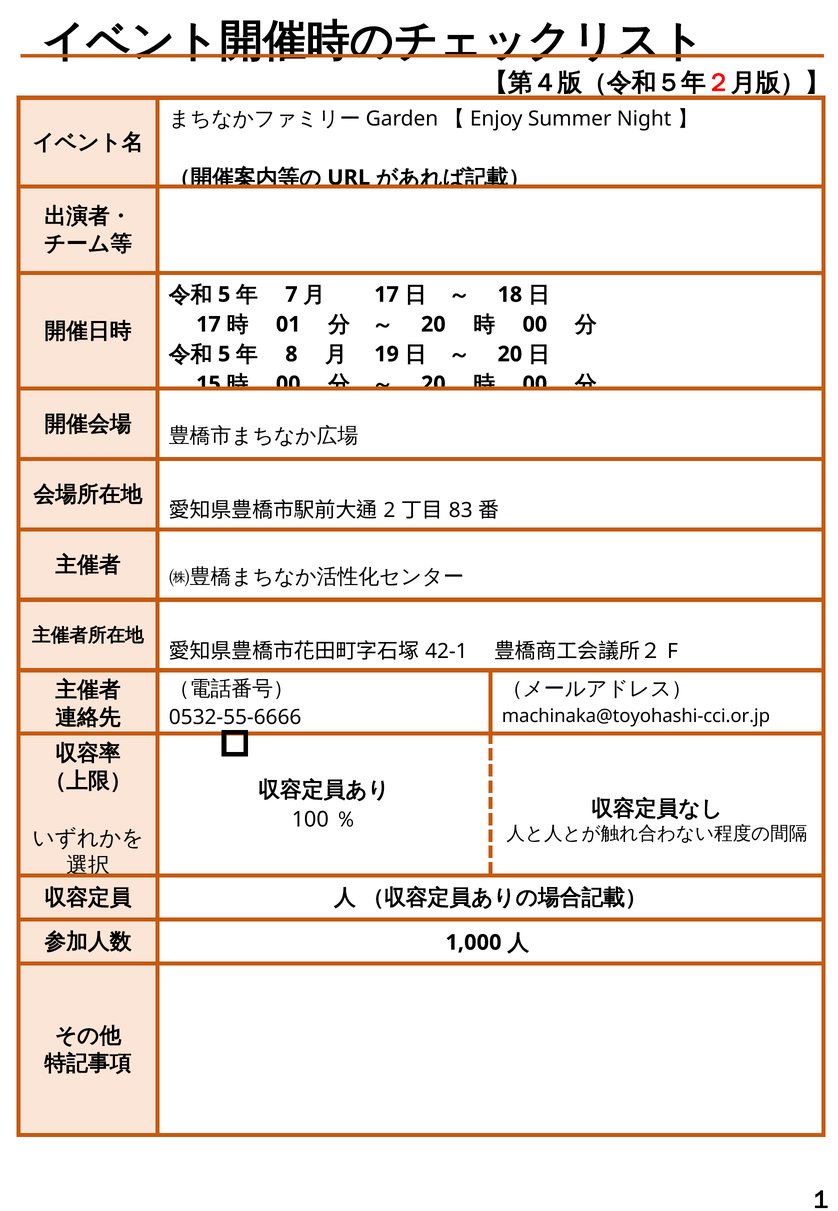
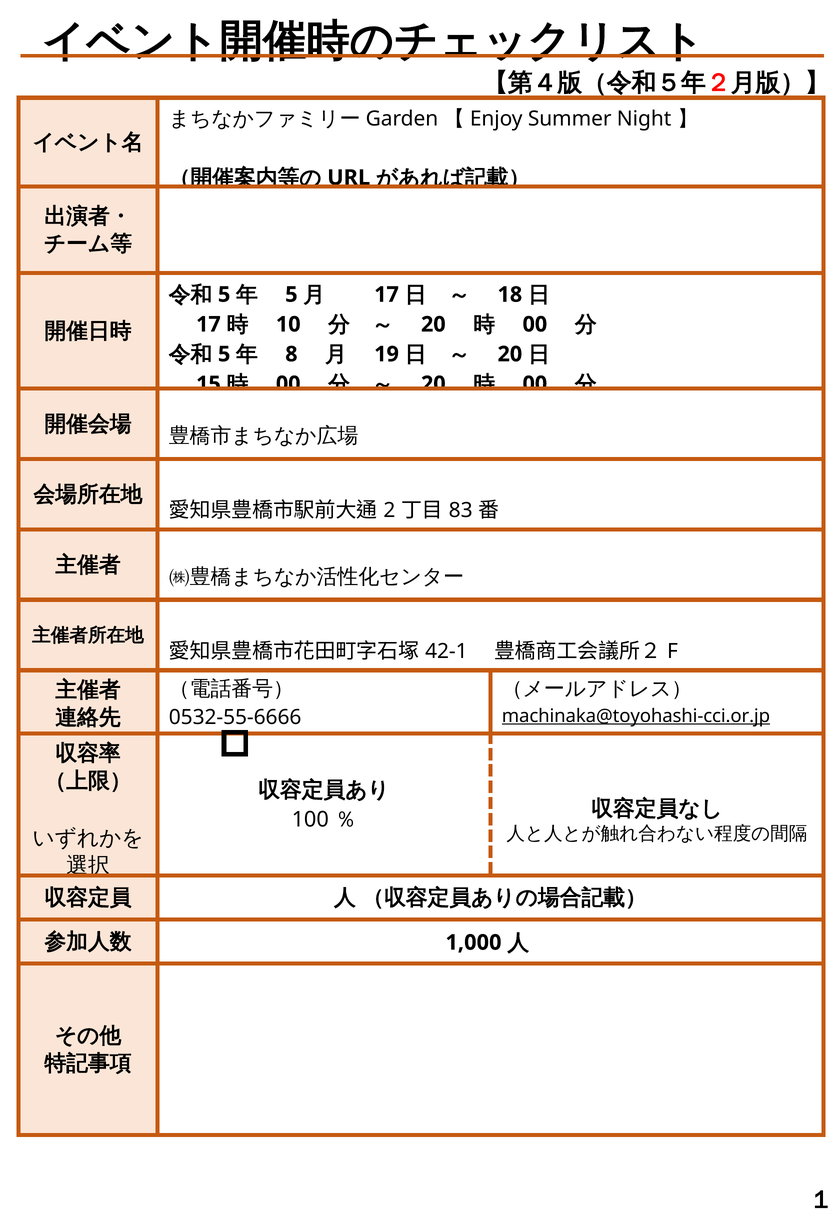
7: 7 -> 5 (291, 294)
01: 01 -> 10 (288, 324)
machinaka@toyohashi-cci.or.jp underline: none -> present (636, 716)
